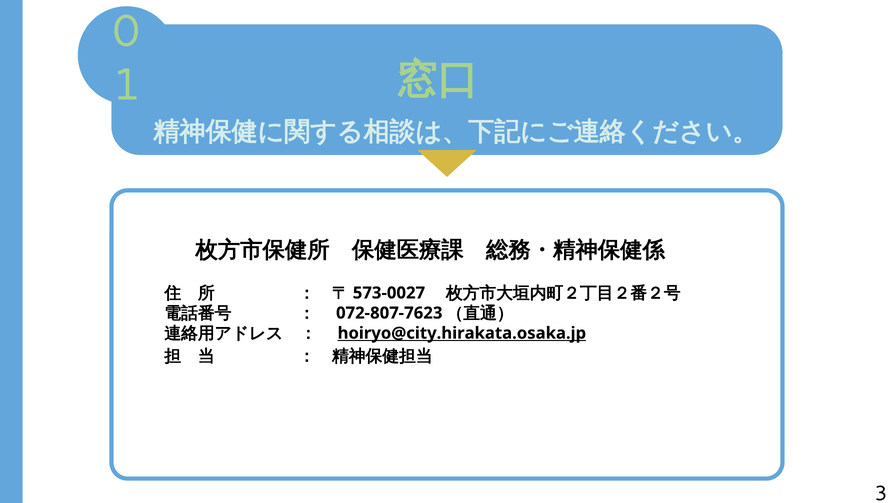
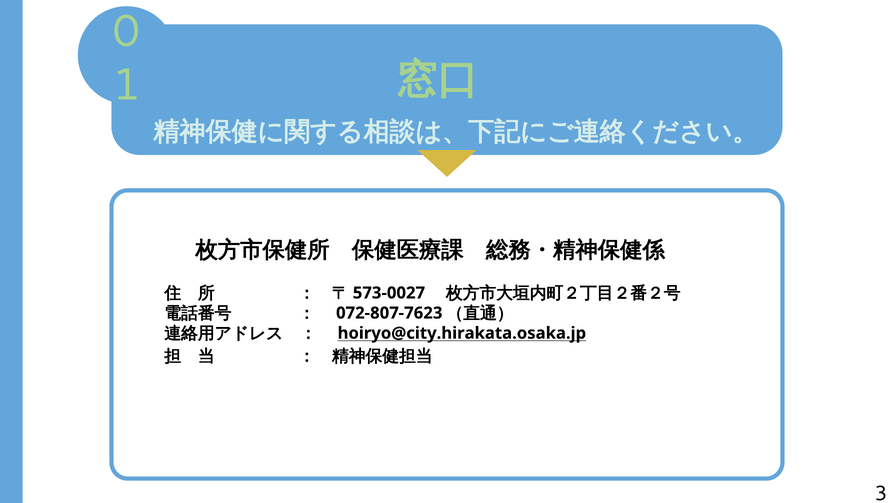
hoiryo@city.hirakata.osaka.jp underline: present -> none (462, 333)
